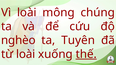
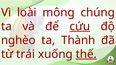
cứu underline: none -> present (80, 26)
Tuyên: Tuyên -> Thành (78, 40)
từ loài: loài -> trái (26, 54)
